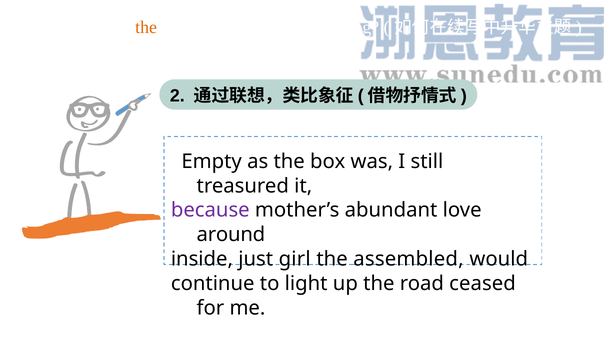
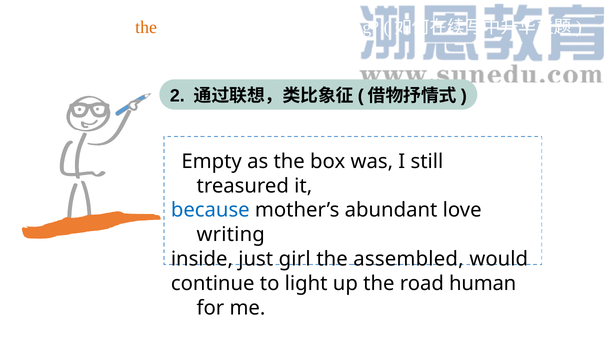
because colour: purple -> blue (210, 210)
around: around -> writing (231, 234)
ceased: ceased -> human (483, 283)
